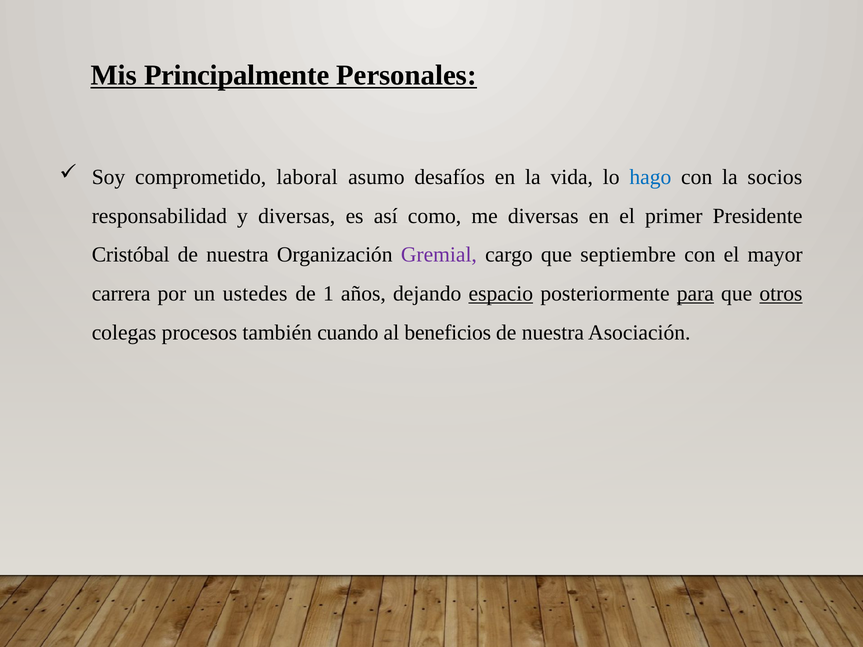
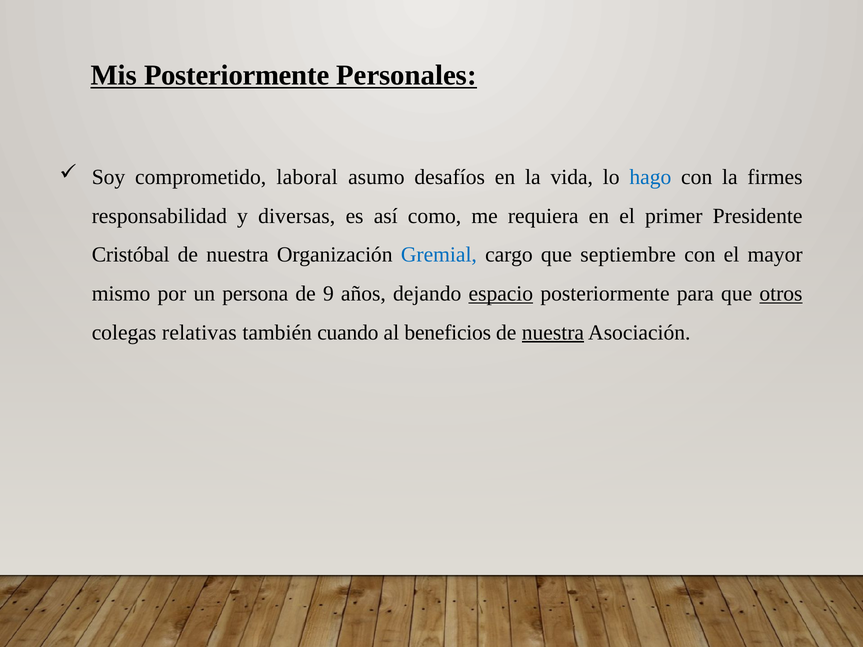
Mis Principalmente: Principalmente -> Posteriormente (237, 75)
socios: socios -> firmes (775, 177)
me diversas: diversas -> requiera (543, 216)
Gremial colour: purple -> blue (439, 255)
carrera: carrera -> mismo (121, 294)
ustedes: ustedes -> persona (255, 294)
1: 1 -> 9 (328, 294)
para underline: present -> none (695, 294)
procesos: procesos -> relativas (199, 333)
nuestra underline: none -> present (553, 333)
